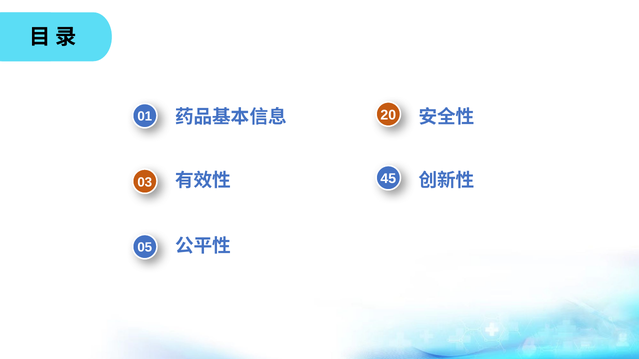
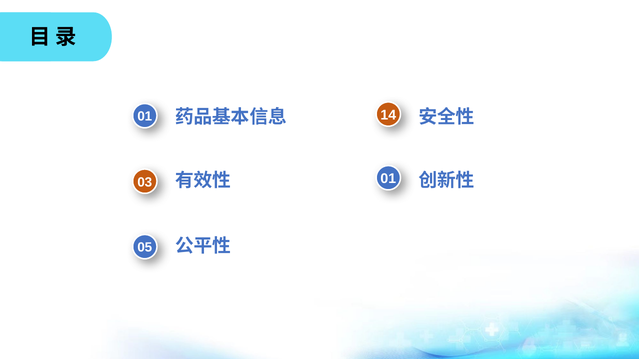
20: 20 -> 14 (388, 115)
45: 45 -> 01 (388, 179)
